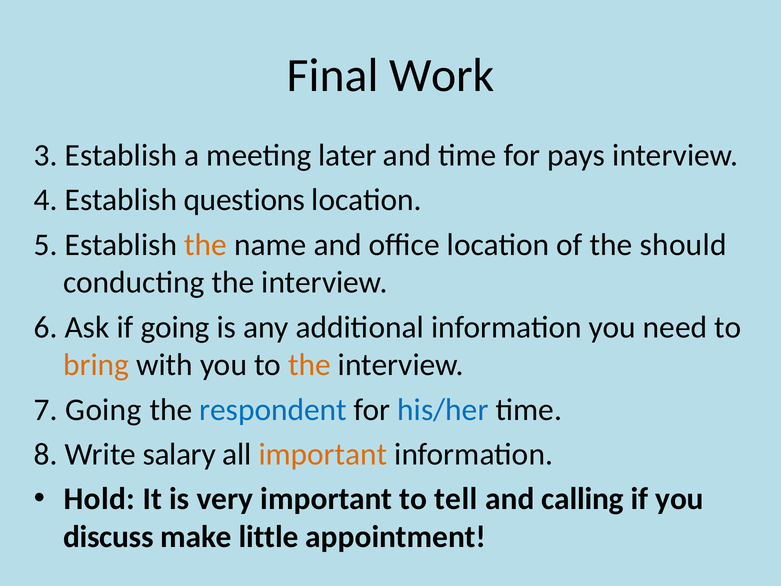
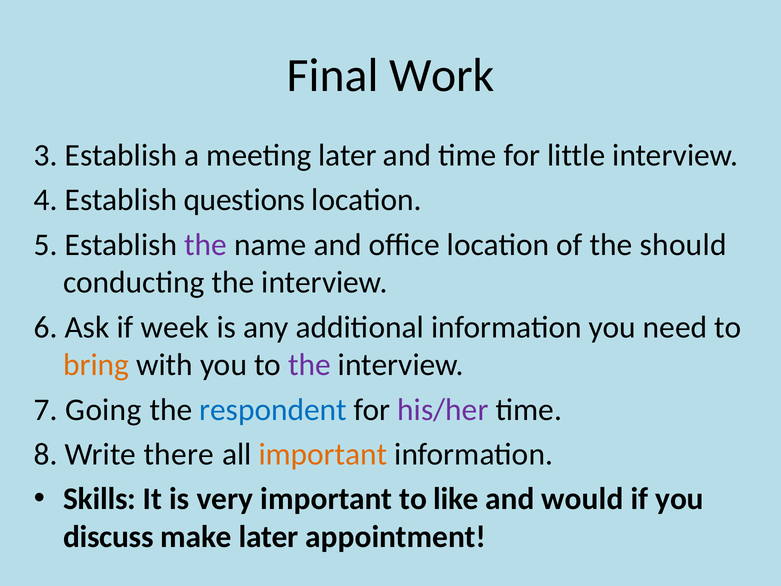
pays: pays -> little (576, 155)
the colour: orange -> purple (206, 245)
if going: going -> week (175, 327)
the colour: orange -> purple (309, 365)
his/her colour: blue -> purple (443, 409)
salary: salary -> there (179, 454)
Hold: Hold -> Skills (100, 499)
tell: tell -> like (456, 499)
calling: calling -> would (582, 499)
make little: little -> later (269, 537)
